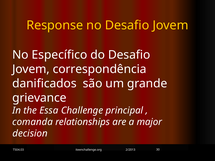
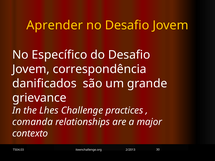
Response: Response -> Aprender (55, 25)
Essa: Essa -> Lhes (49, 111)
principal: principal -> practices (124, 111)
decision: decision -> contexto (30, 134)
